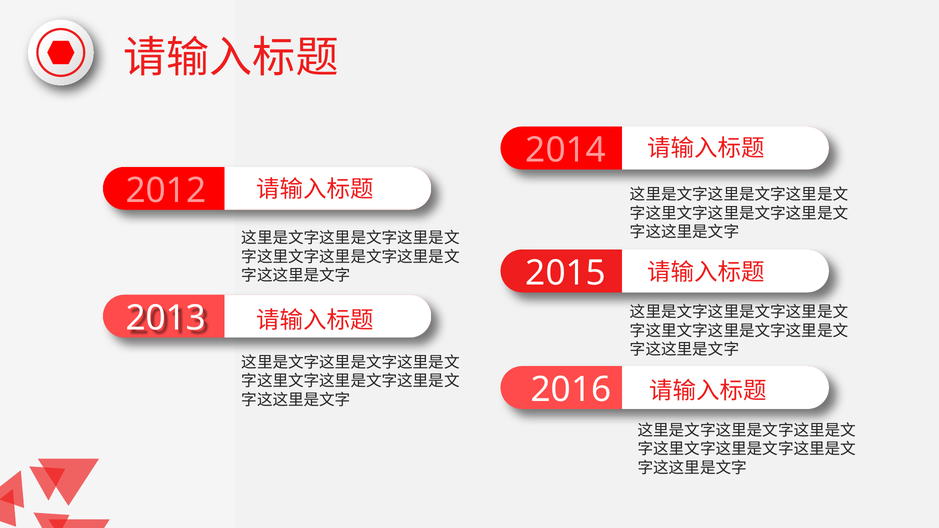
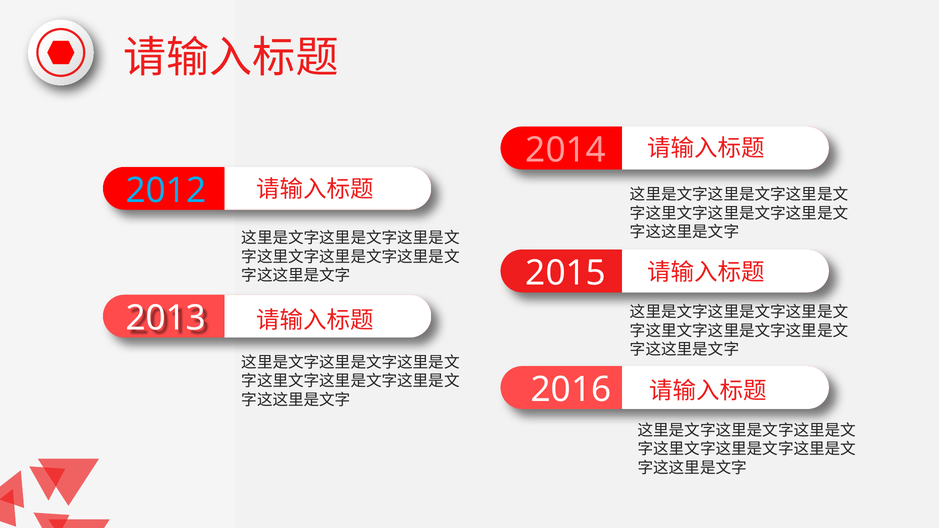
2012 colour: pink -> light blue (166, 191)
